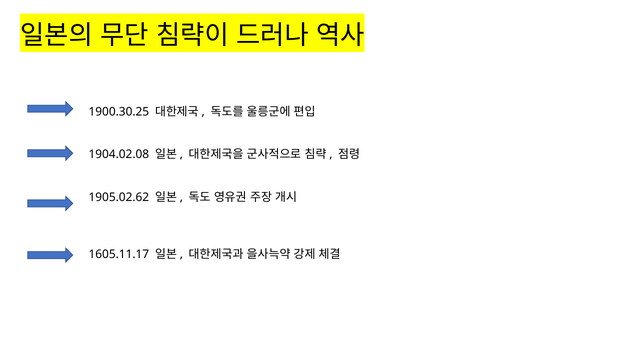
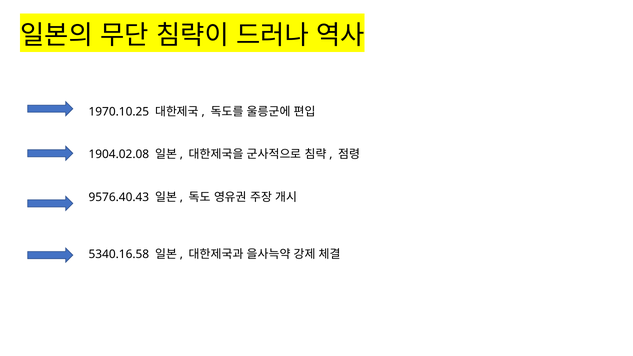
1900.30.25: 1900.30.25 -> 1970.10.25 (119, 112)
1905.02.62: 1905.02.62 -> 9576.40.43 (119, 197)
1605.11.17: 1605.11.17 -> 5340.16.58 (119, 254)
